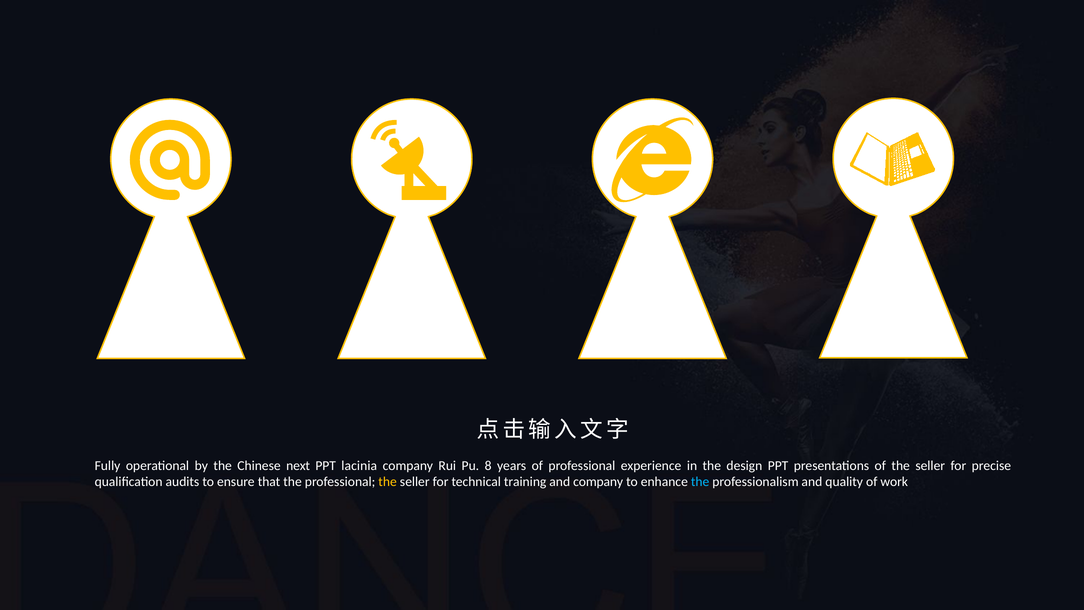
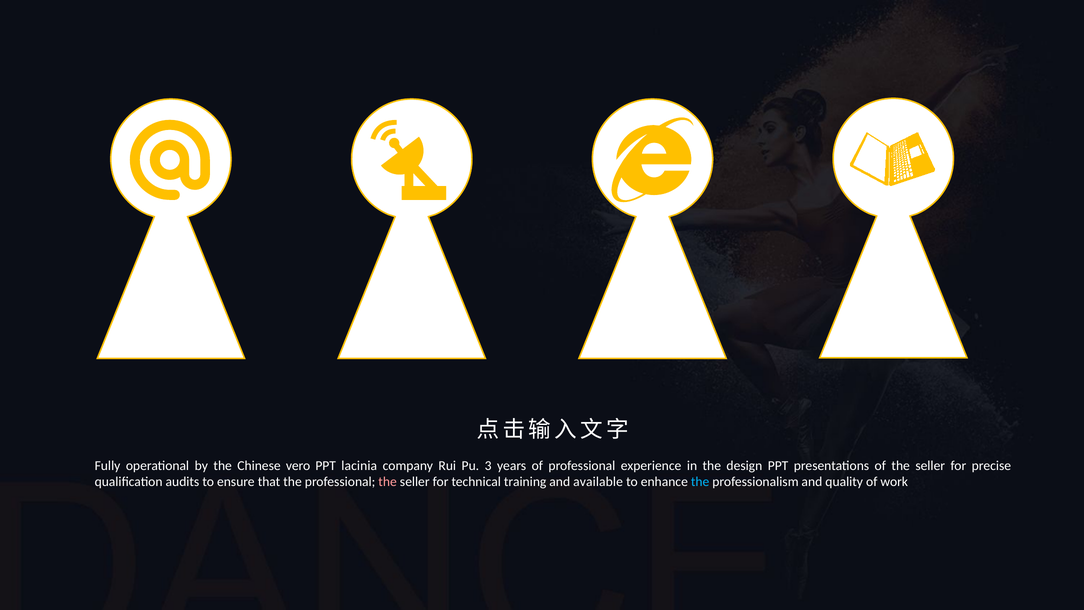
next: next -> vero (298, 465)
8: 8 -> 3 (488, 465)
the colour: yellow -> pink (388, 482)
and company: company -> available (598, 482)
